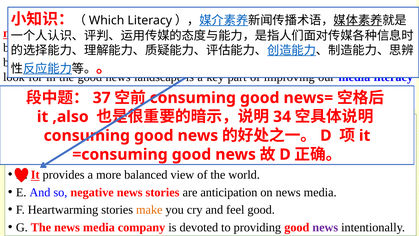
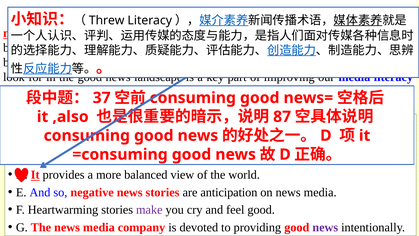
Which: Which -> Threw (107, 20)
34: 34 -> 87 (282, 117)
make colour: orange -> purple (149, 210)
